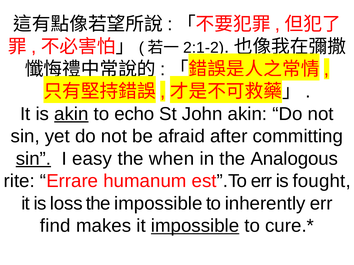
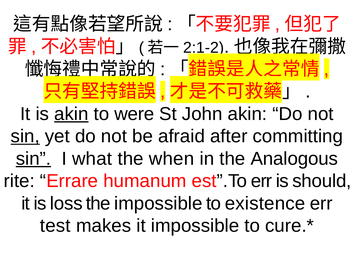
echo: echo -> were (134, 114)
sin underline: none -> present (25, 137)
easy: easy -> what (92, 159)
fought: fought -> should (322, 181)
inherently: inherently -> existence (265, 204)
find: find -> test (55, 226)
impossible underline: present -> none (195, 226)
